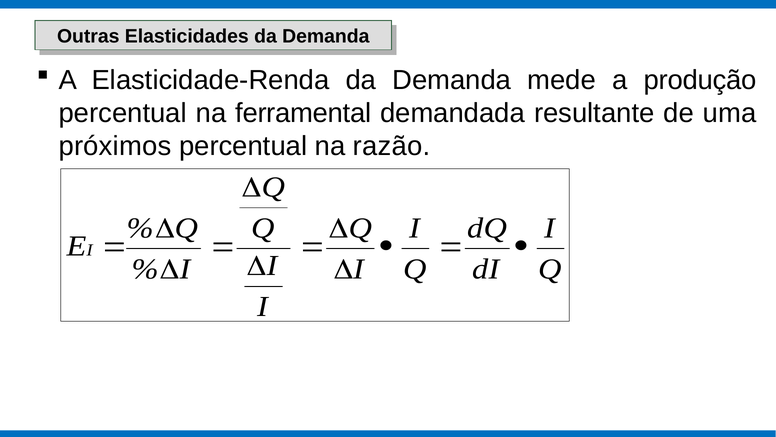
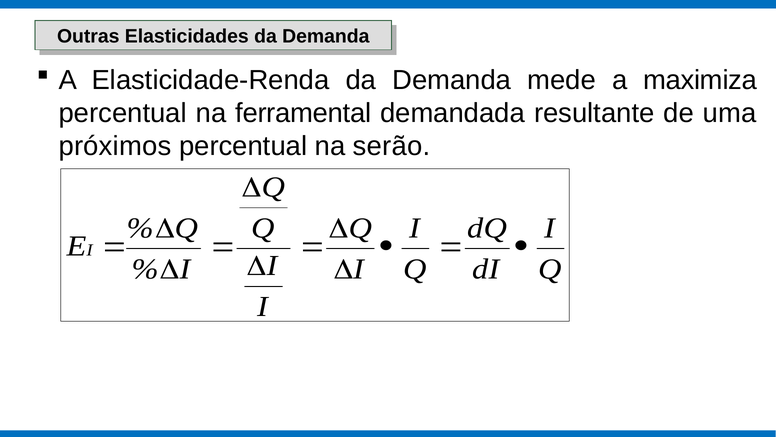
produção: produção -> maximiza (700, 80)
razão: razão -> serão (392, 146)
